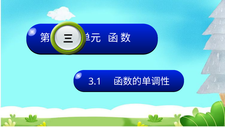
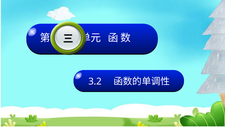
3.1: 3.1 -> 3.2 (95, 81)
